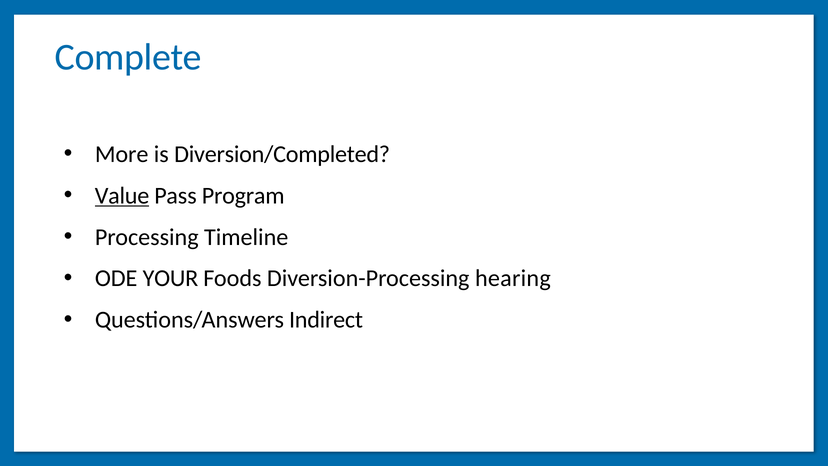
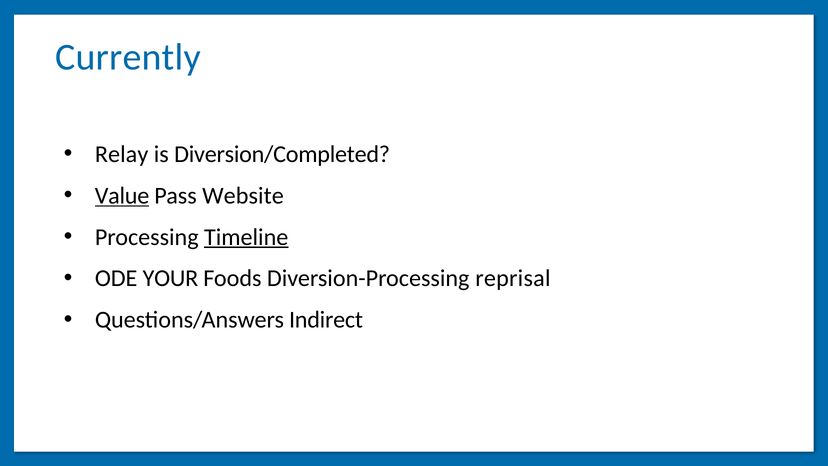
Complete: Complete -> Currently (128, 57)
More: More -> Relay (122, 154)
Program: Program -> Website (243, 196)
Timeline underline: none -> present (246, 237)
hearing: hearing -> reprisal (513, 278)
